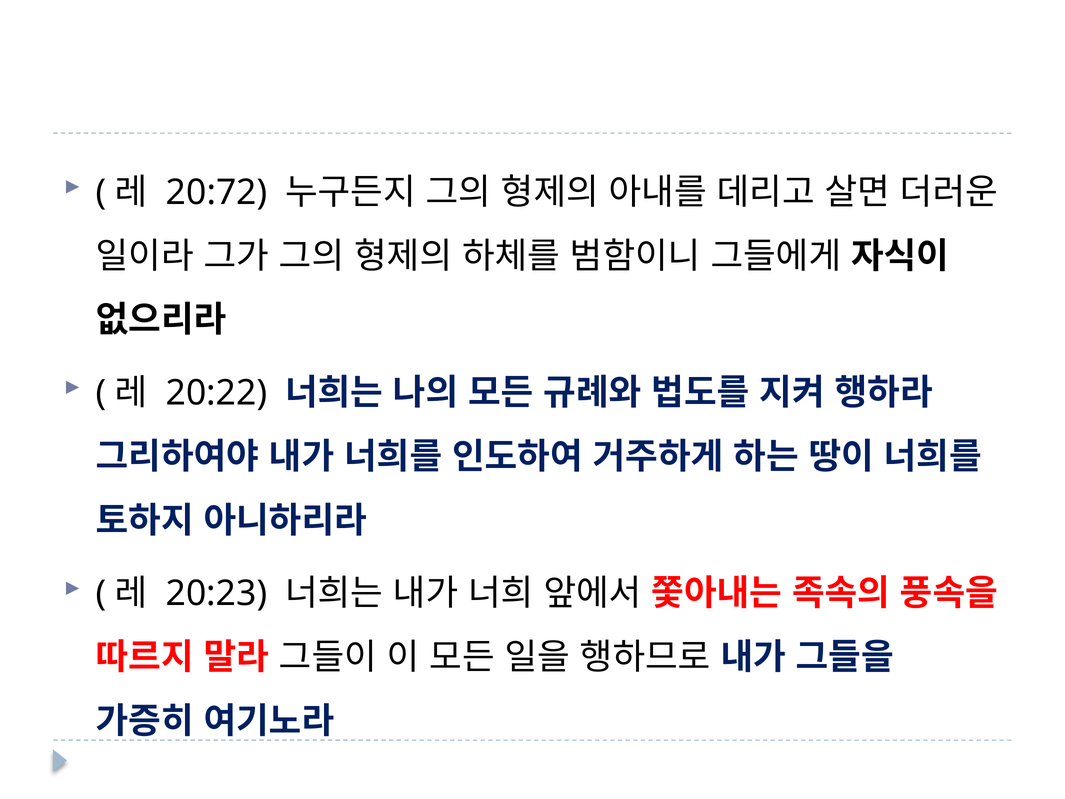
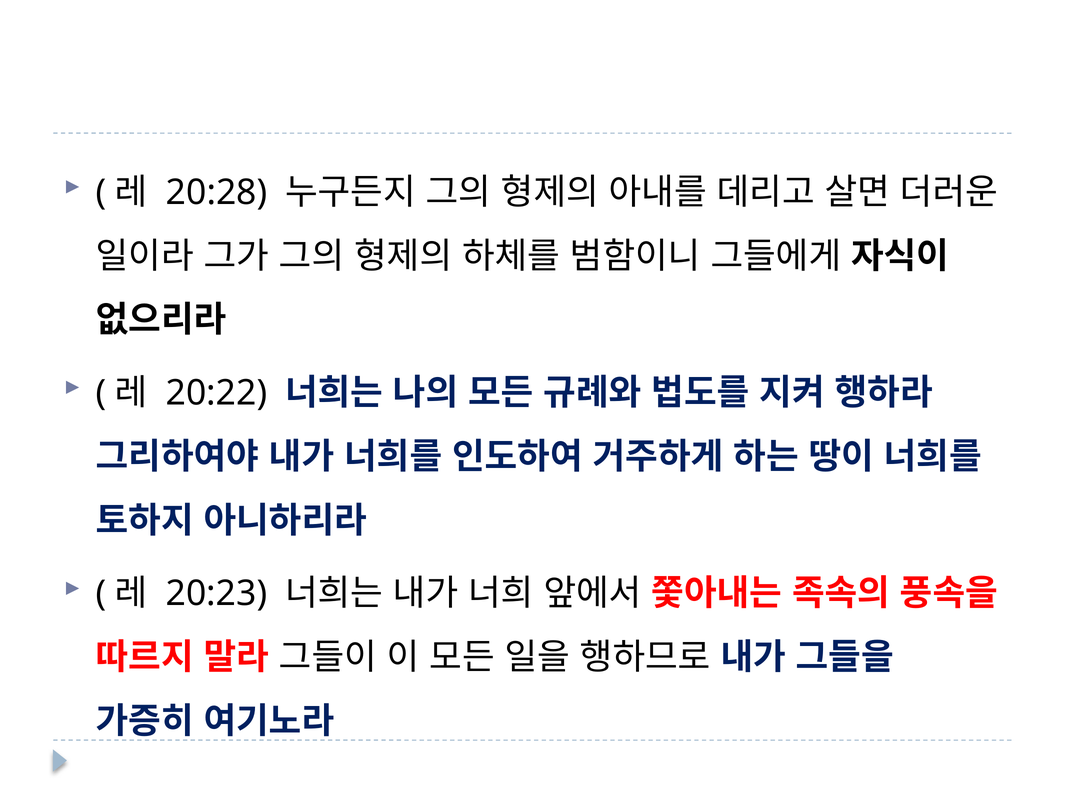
20:72: 20:72 -> 20:28 (217, 192)
